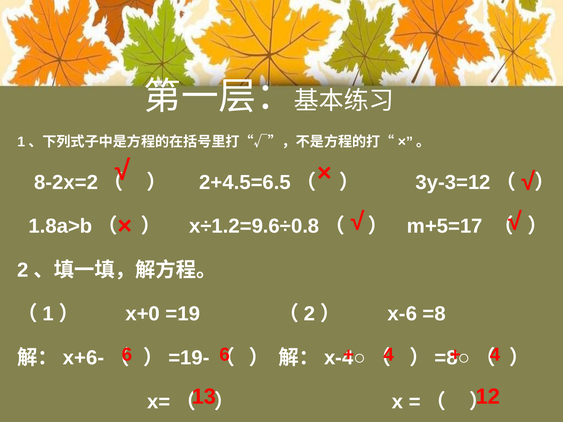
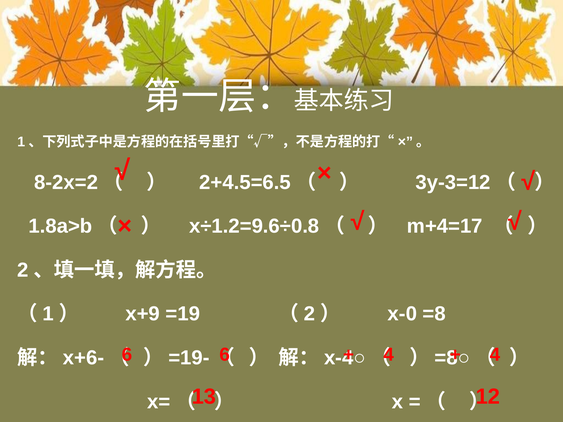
m+5=17: m+5=17 -> m+4=17 (445, 226)
x+0: x+0 -> x+9 (143, 314)
x-6: x-6 -> x-0 (402, 314)
